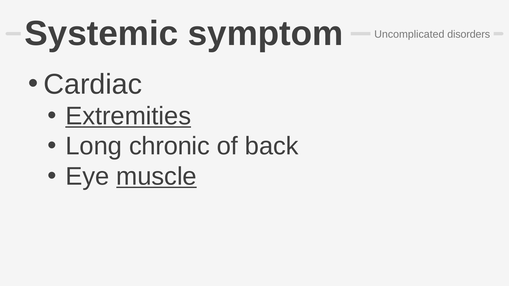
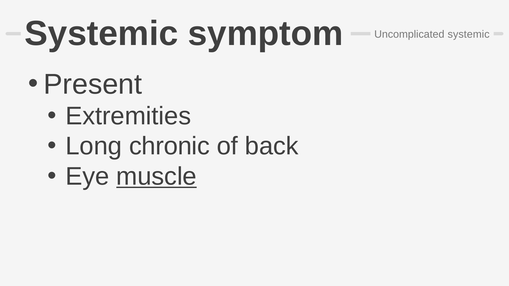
Uncomplicated disorders: disorders -> systemic (469, 34)
Cardiac: Cardiac -> Present (93, 84)
Extremities underline: present -> none (128, 116)
